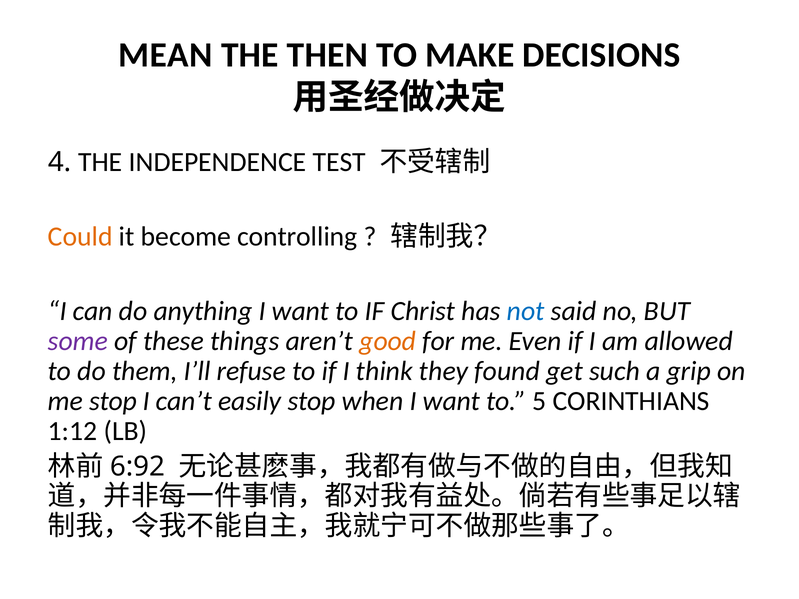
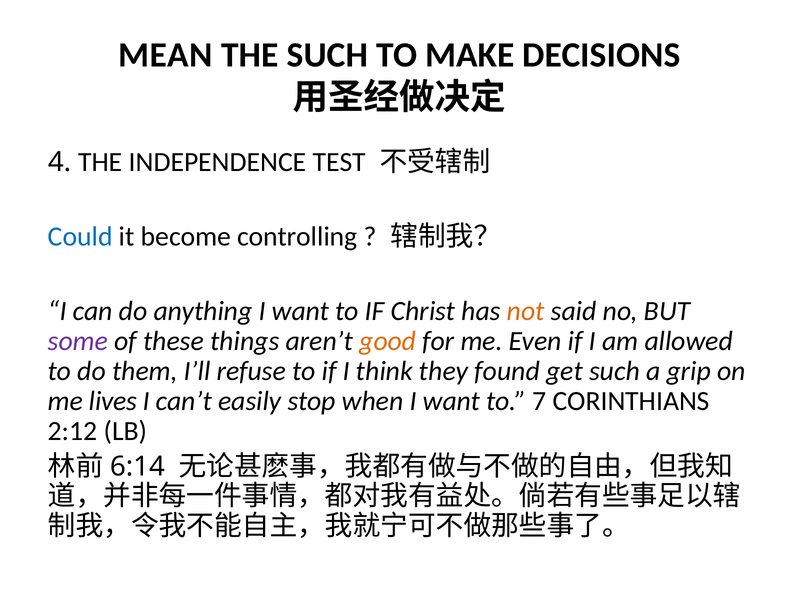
THE THEN: THEN -> SUCH (327, 55)
Could colour: orange -> blue (80, 237)
not colour: blue -> orange (526, 311)
me stop: stop -> lives (113, 401)
5: 5 -> 7 (539, 401)
1:12: 1:12 -> 2:12 (73, 431)
6:92: 6:92 -> 6:14 (137, 467)
